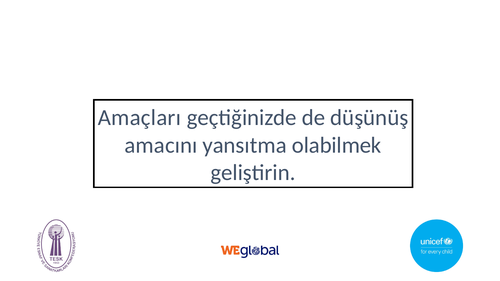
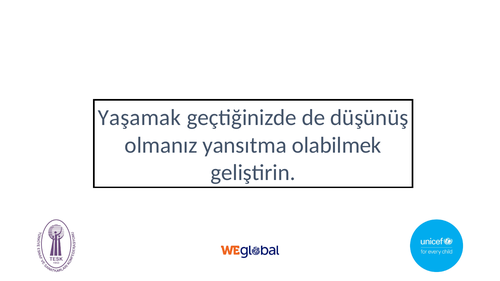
Amaçları: Amaçları -> Yaşamak (139, 118)
amacını: amacını -> olmanız (161, 145)
